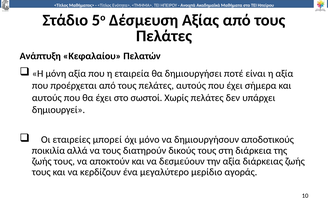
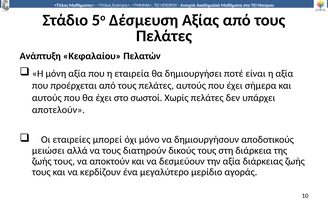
δημιουργεί: δημιουργεί -> αποτελούν (58, 110)
ποικιλία: ποικιλία -> μειώσει (48, 151)
